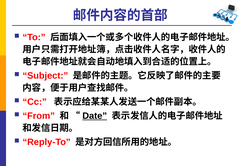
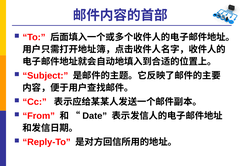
Date underline: present -> none (95, 116)
